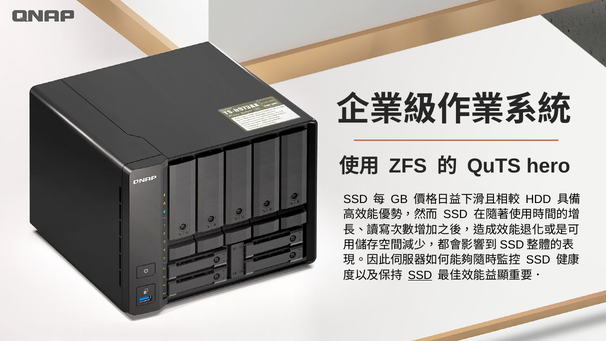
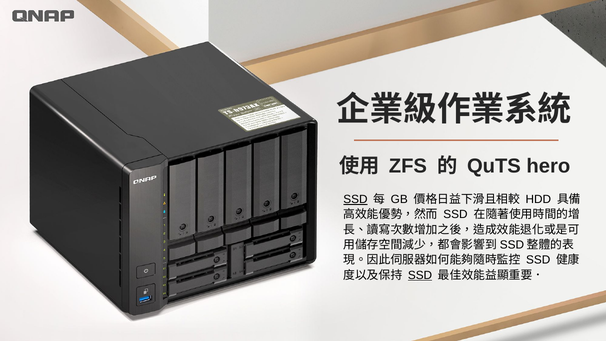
SSD underline: none -> present (355, 199)
